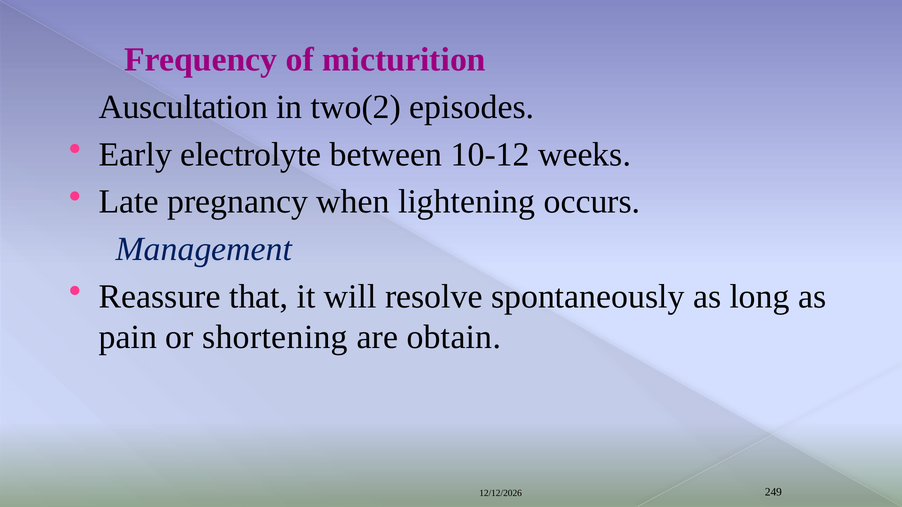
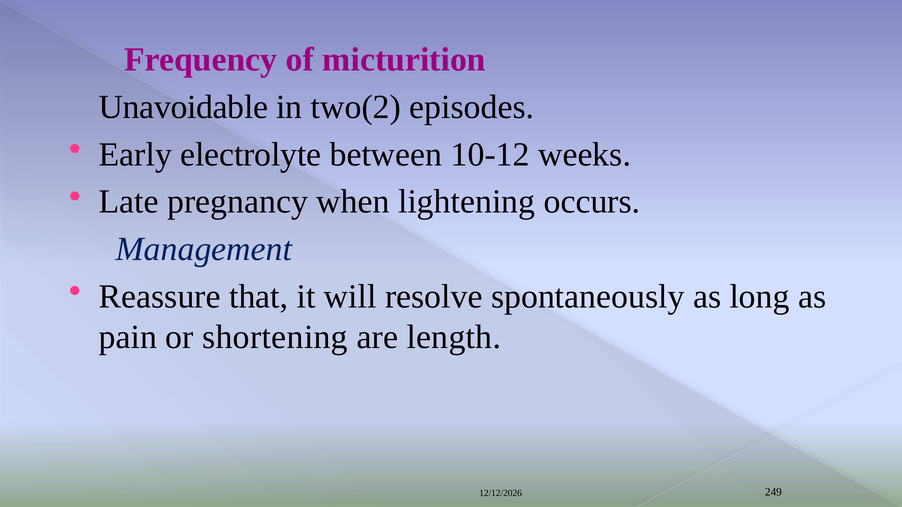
Auscultation: Auscultation -> Unavoidable (183, 107)
obtain: obtain -> length (454, 337)
